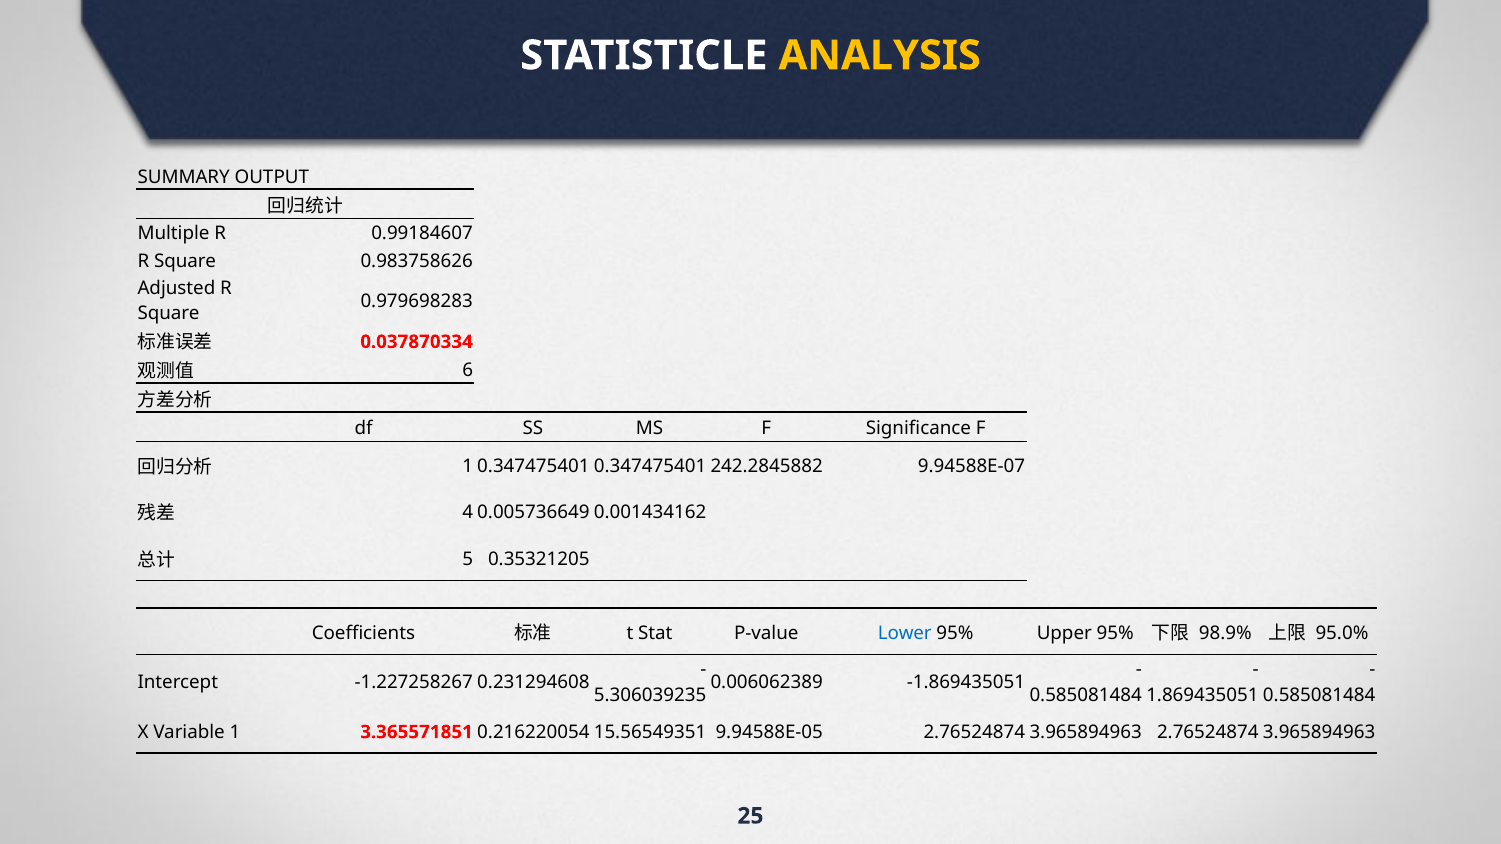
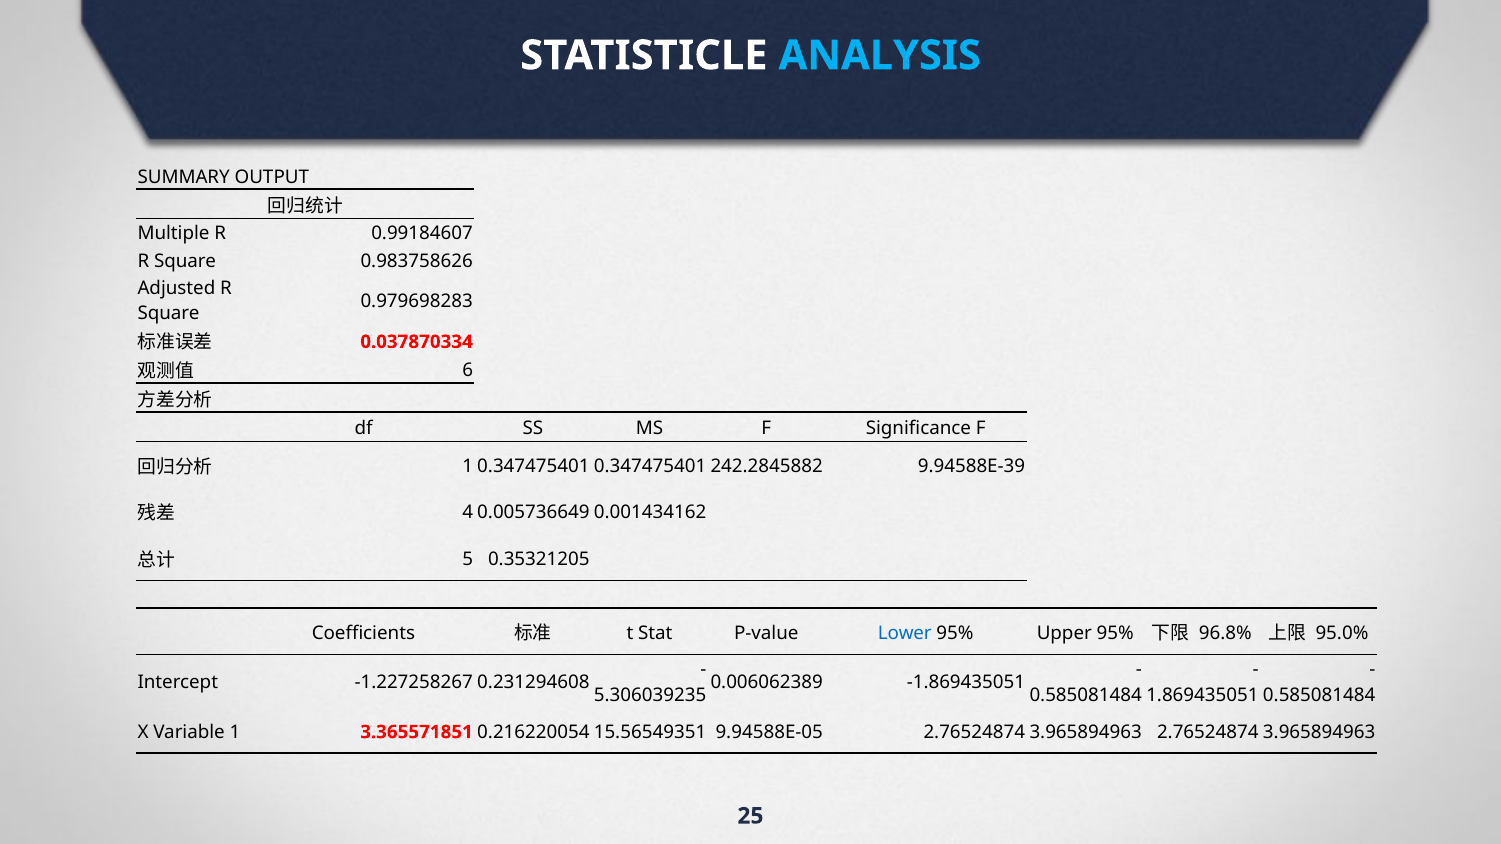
ANALYSIS colour: yellow -> light blue (880, 56)
9.94588E-07: 9.94588E-07 -> 9.94588E-39 (972, 466)
98.9%: 98.9% -> 96.8% (1225, 634)
